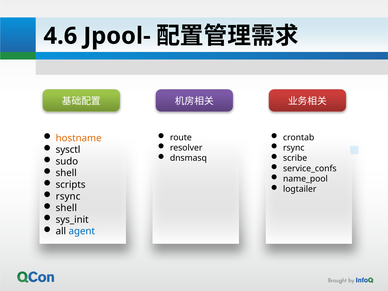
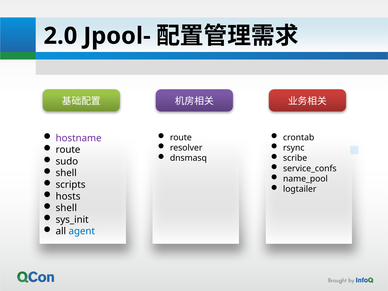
4.6: 4.6 -> 2.0 (60, 36)
hostname colour: orange -> purple (79, 138)
sysctl: sysctl -> route (68, 150)
rsync: rsync -> hosts (68, 196)
